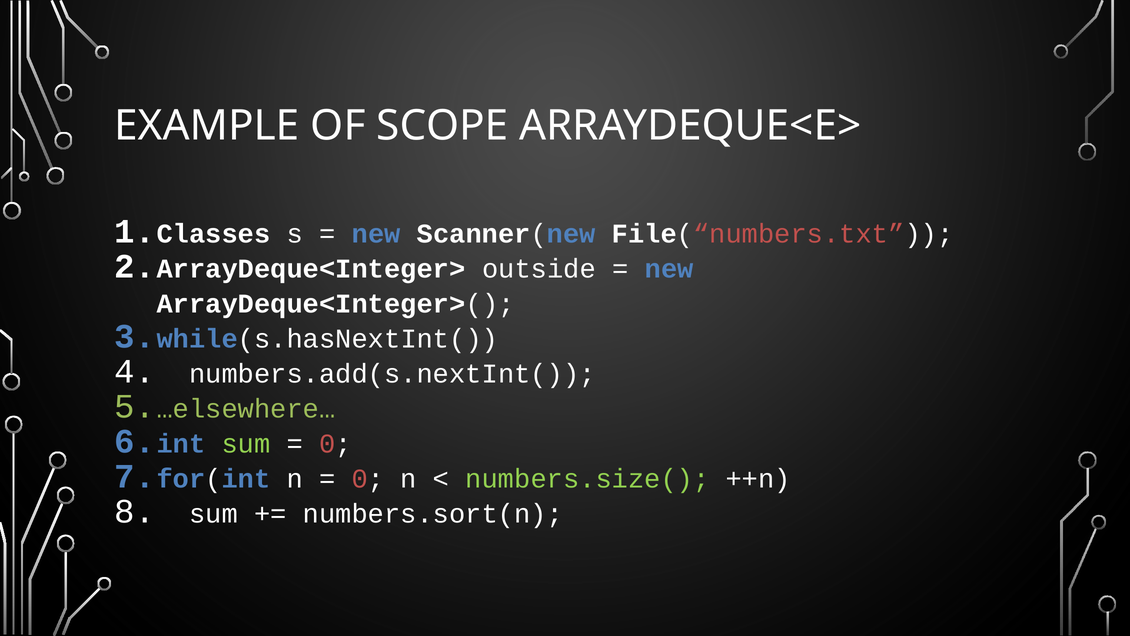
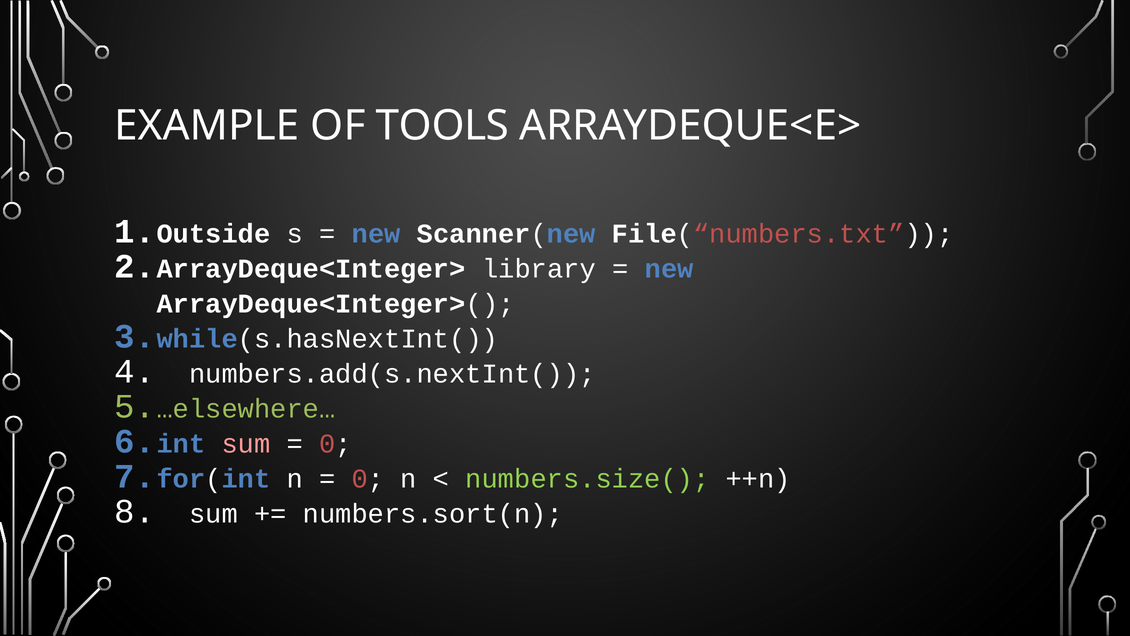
SCOPE: SCOPE -> TOOLS (442, 126)
Classes: Classes -> Outside (214, 233)
outside: outside -> library (539, 268)
sum colour: light green -> pink (246, 444)
